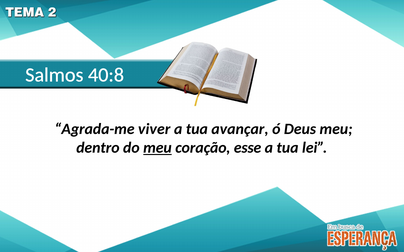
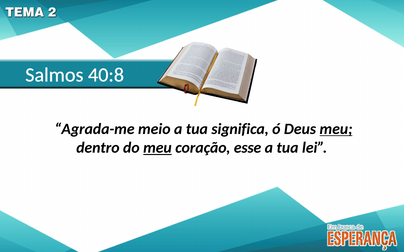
viver: viver -> meio (154, 129)
avançar: avançar -> significa (240, 129)
meu underline: none -> present (336, 129)
